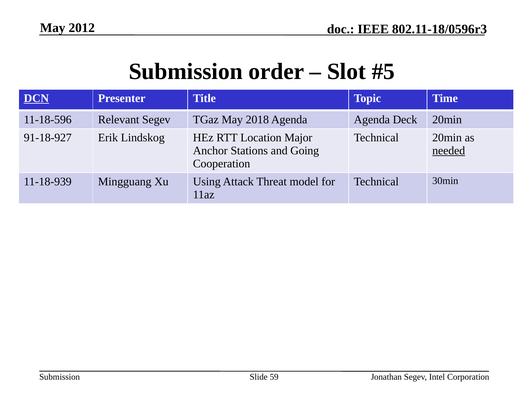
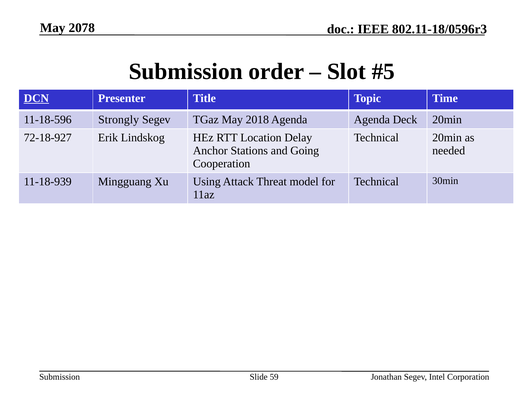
2012: 2012 -> 2078 (82, 28)
Relevant: Relevant -> Strongly (119, 120)
91-18-927: 91-18-927 -> 72-18-927 (48, 138)
Major: Major -> Delay (298, 138)
needed underline: present -> none (449, 151)
